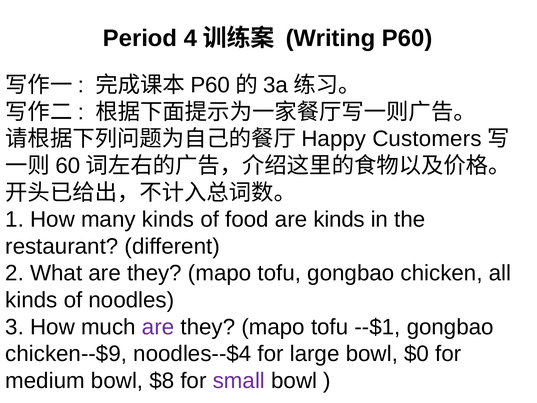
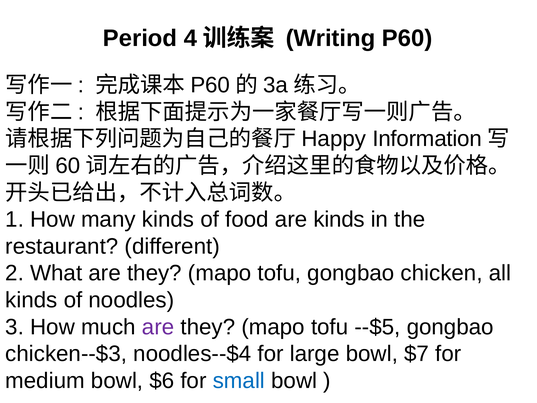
Customers: Customers -> Information (427, 139)
--$1: --$1 -> --$5 (377, 327)
chicken--$9: chicken--$9 -> chicken--$3 (66, 354)
$0: $0 -> $7 (417, 354)
$8: $8 -> $6 (162, 380)
small colour: purple -> blue (239, 380)
